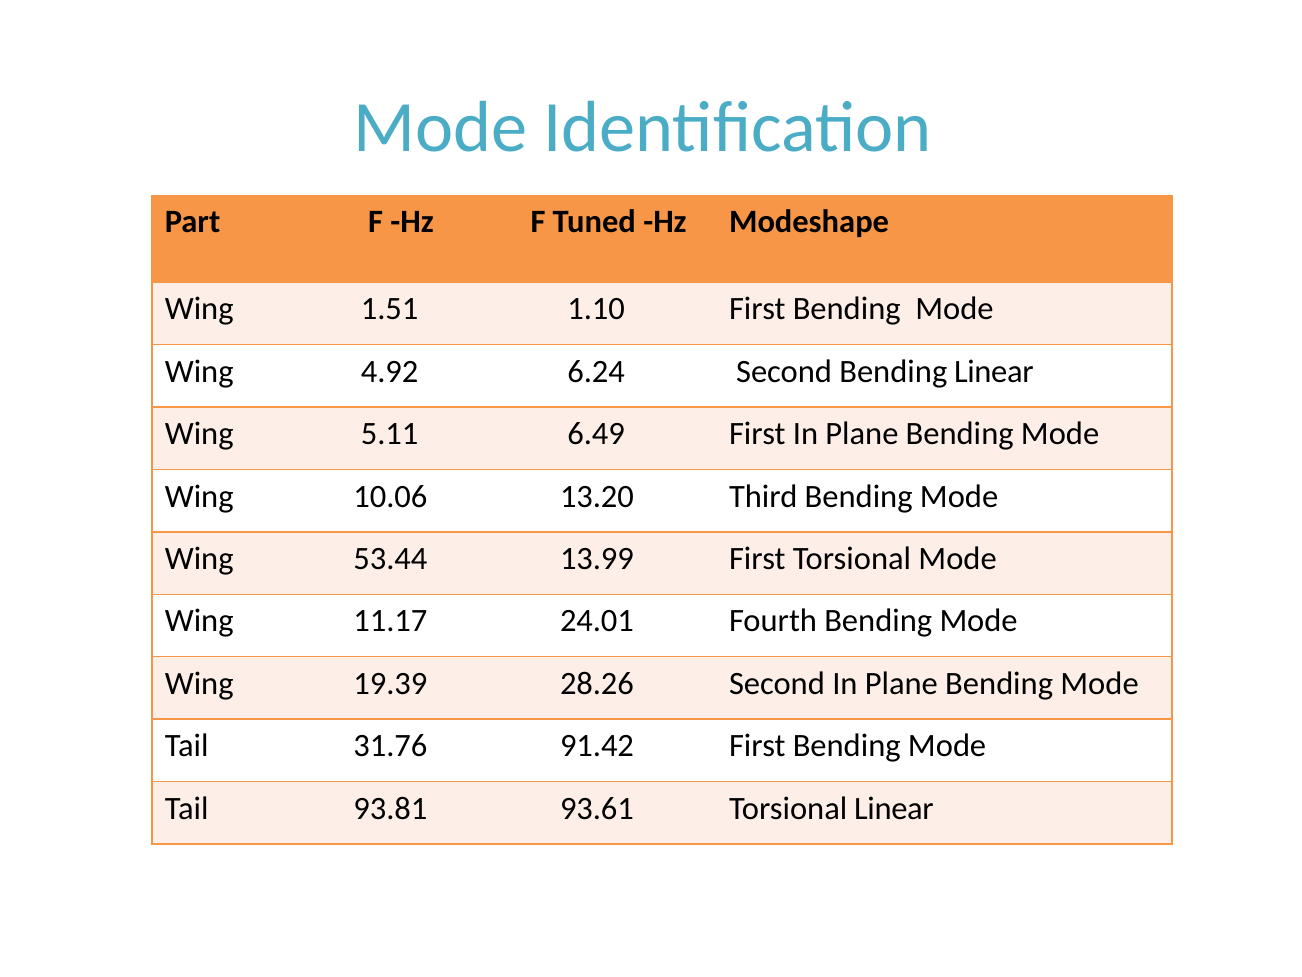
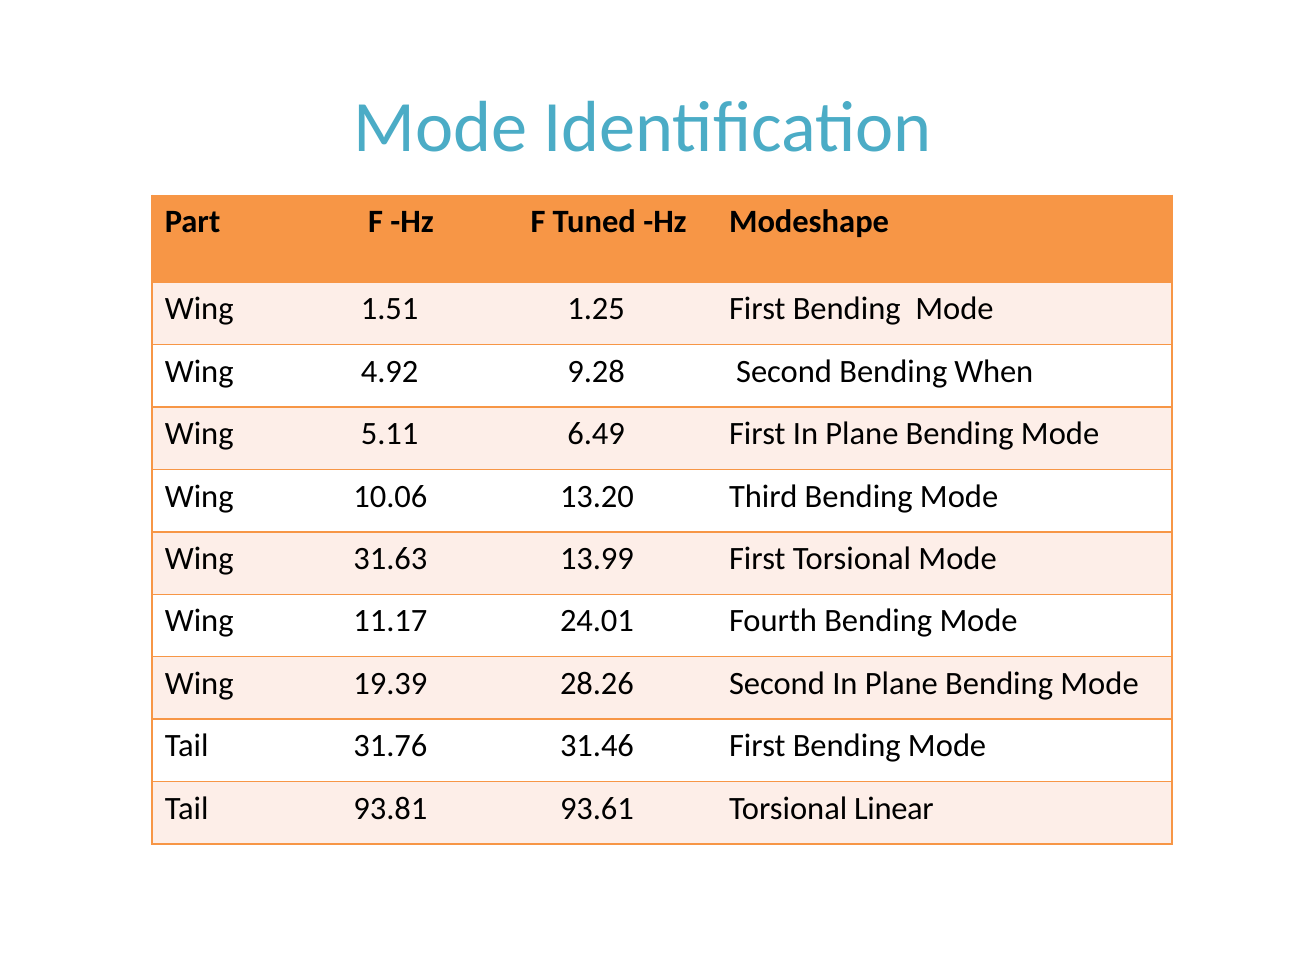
1.10: 1.10 -> 1.25 (596, 309)
6.24: 6.24 -> 9.28 (596, 371)
Bending Linear: Linear -> When (994, 371)
53.44: 53.44 -> 31.63 (390, 558)
91.42: 91.42 -> 31.46 (597, 746)
